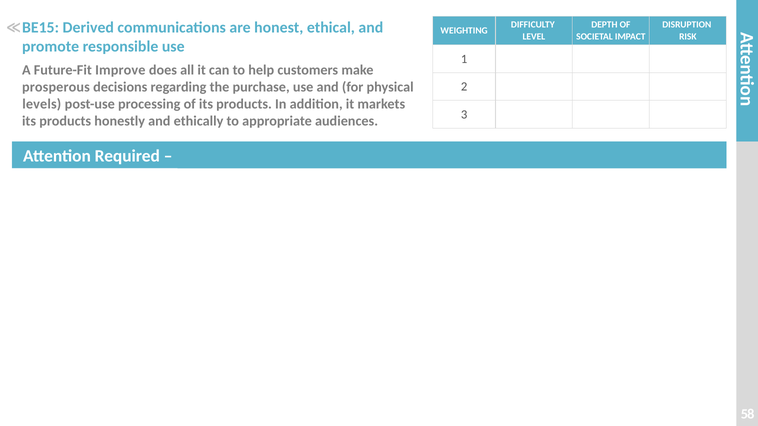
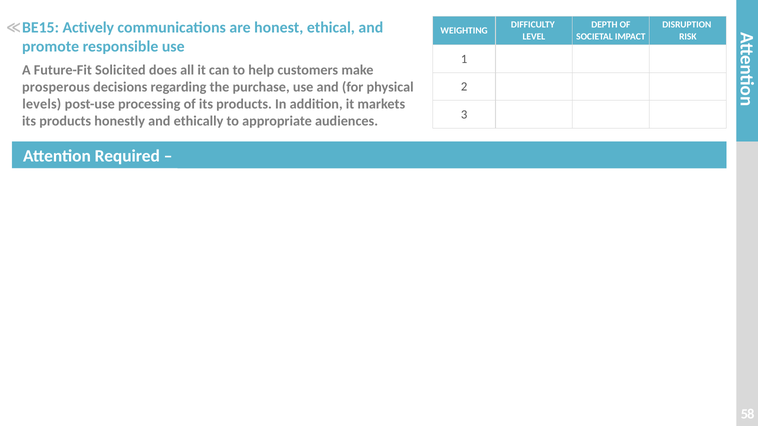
Derived: Derived -> Actively (88, 28)
Improve: Improve -> Solicited (120, 70)
